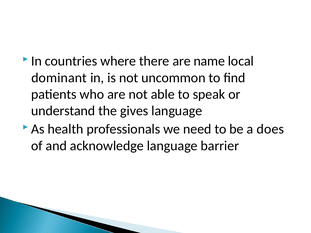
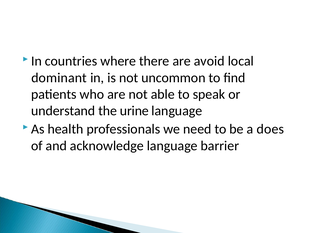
name: name -> avoid (209, 61)
gives: gives -> urine (134, 111)
